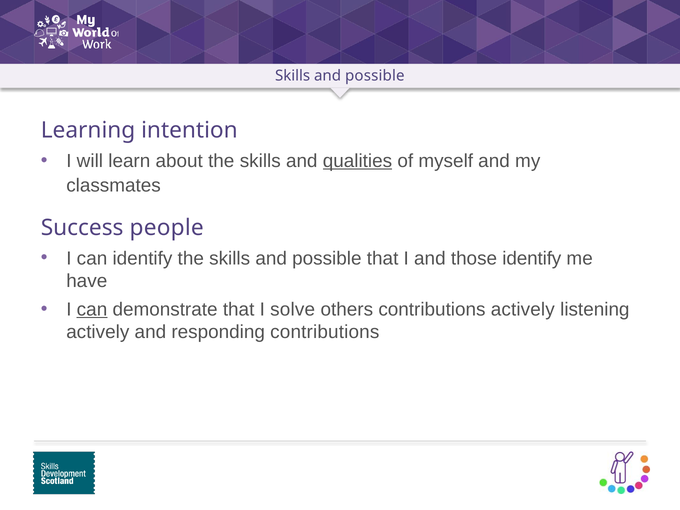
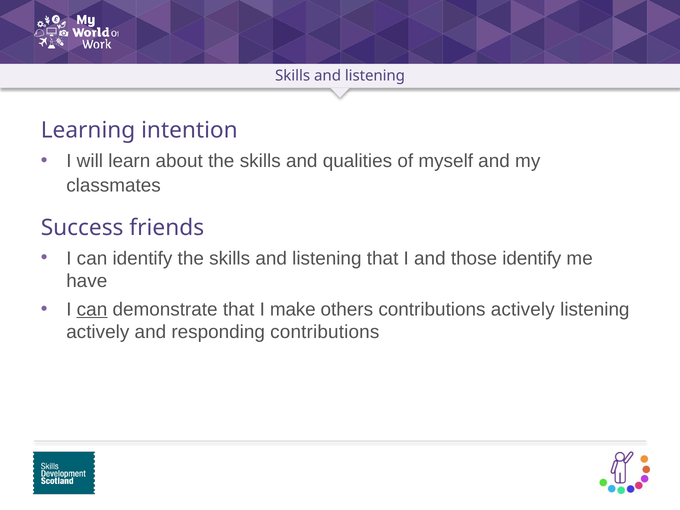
possible: possible -> listening (375, 76)
qualities underline: present -> none (357, 161)
people: people -> friends (167, 228)
the skills and possible: possible -> listening (327, 258)
solve: solve -> make (293, 309)
